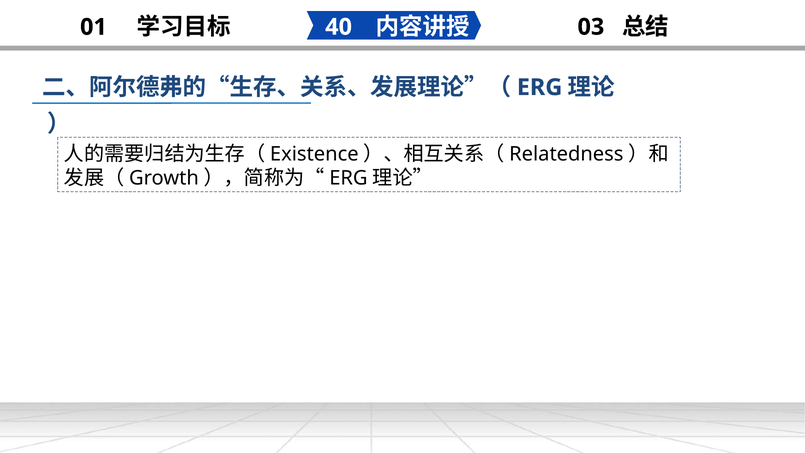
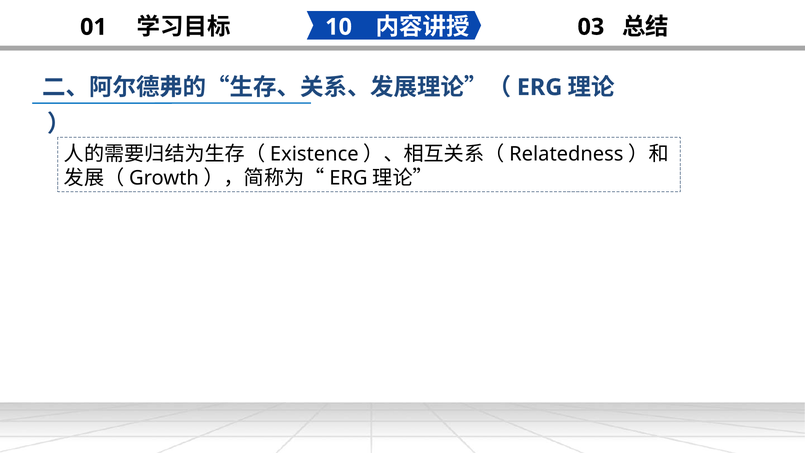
40: 40 -> 10 (339, 27)
